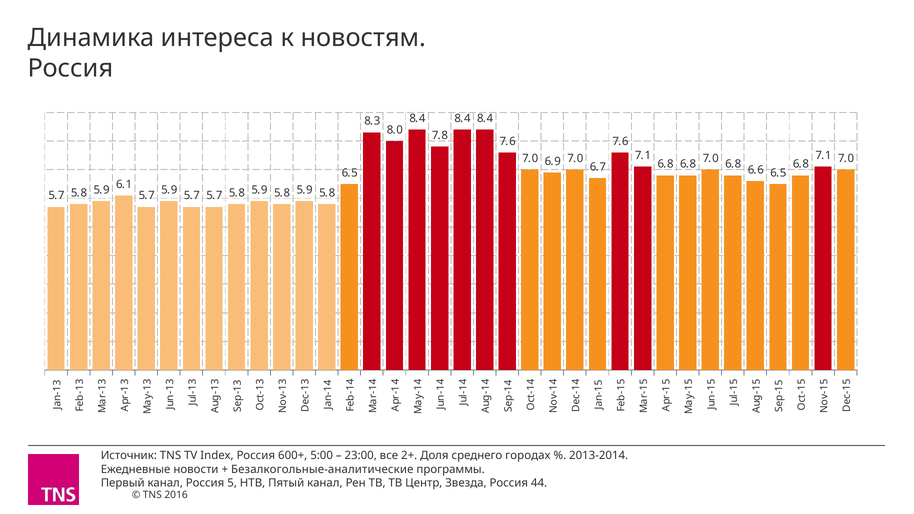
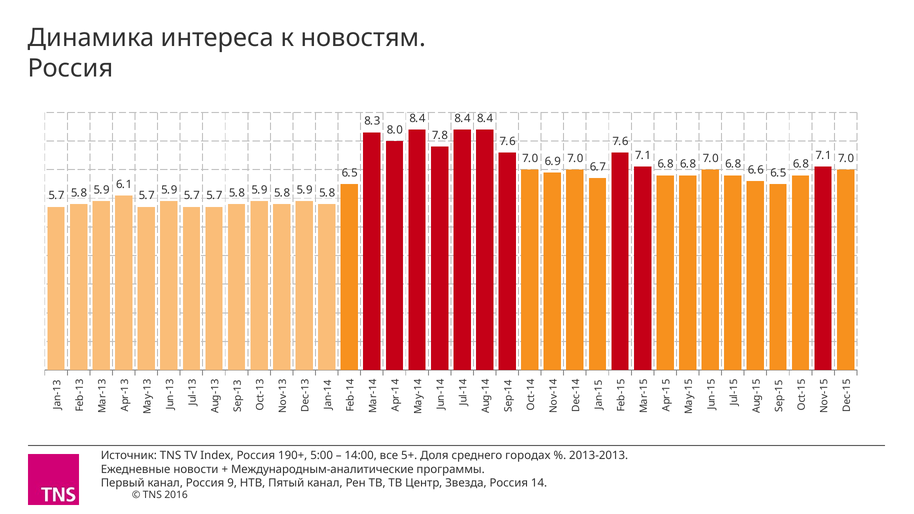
600+: 600+ -> 190+ (293, 456)
23:00: 23:00 -> 14:00 (361, 456)
2+: 2+ -> 5+ (409, 456)
2013-2014: 2013-2014 -> 2013-2013 (599, 456)
Безалкогольные-аналитические: Безалкогольные-аналитические -> Международным-аналитические (322, 470)
Россия 5: 5 -> 9 (232, 483)
44: 44 -> 14 (539, 483)
